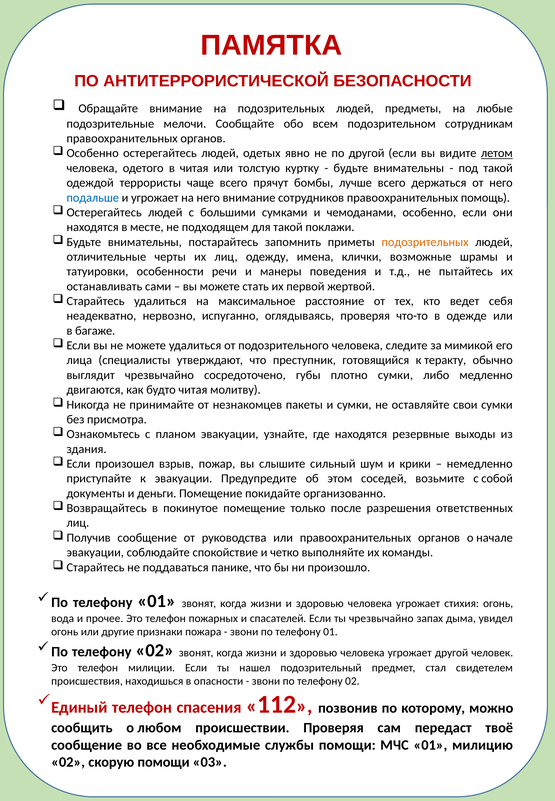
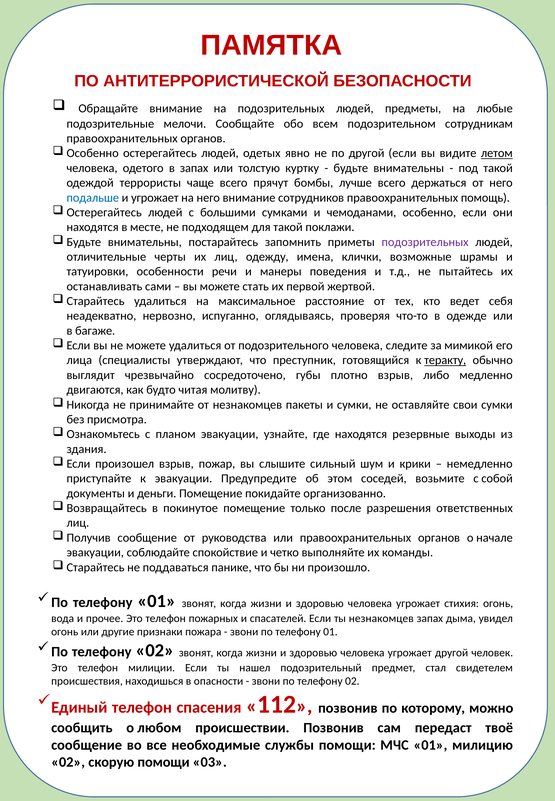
в читая: читая -> запах (194, 168)
подозрительных colour: orange -> purple (425, 242)
теракту underline: none -> present (445, 361)
плотно сумки: сумки -> взрыв (395, 375)
ты чрезвычайно: чрезвычайно -> незнакомцев (381, 619)
происшествии Проверяя: Проверяя -> Позвонив (334, 728)
